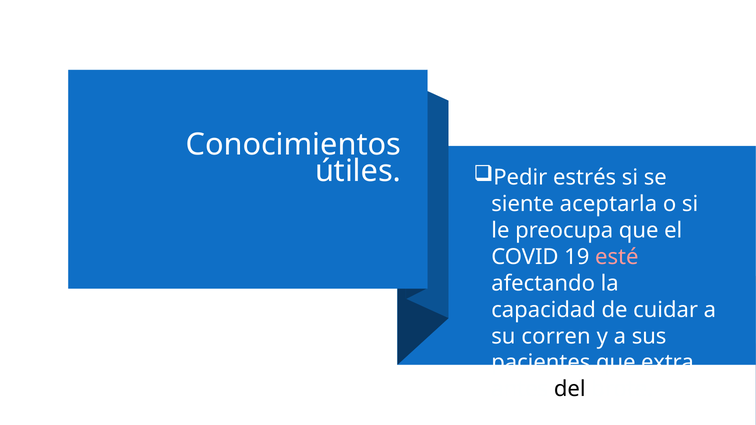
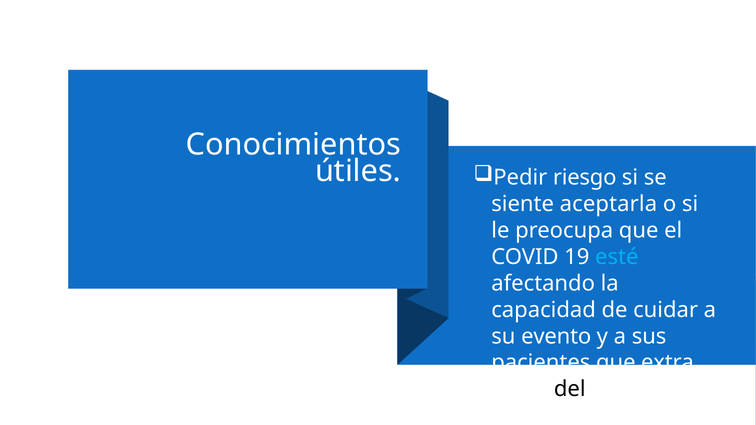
estrés: estrés -> riesgo (585, 178)
esté colour: pink -> light blue (617, 257)
corren: corren -> evento (556, 336)
